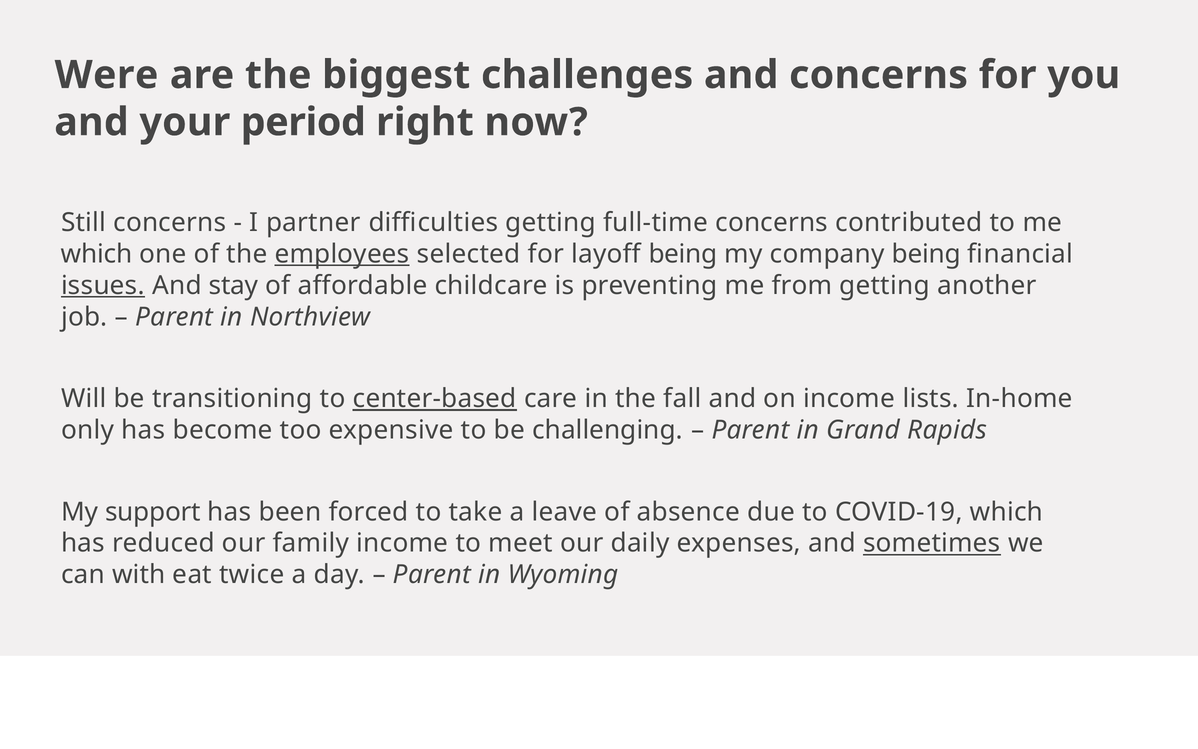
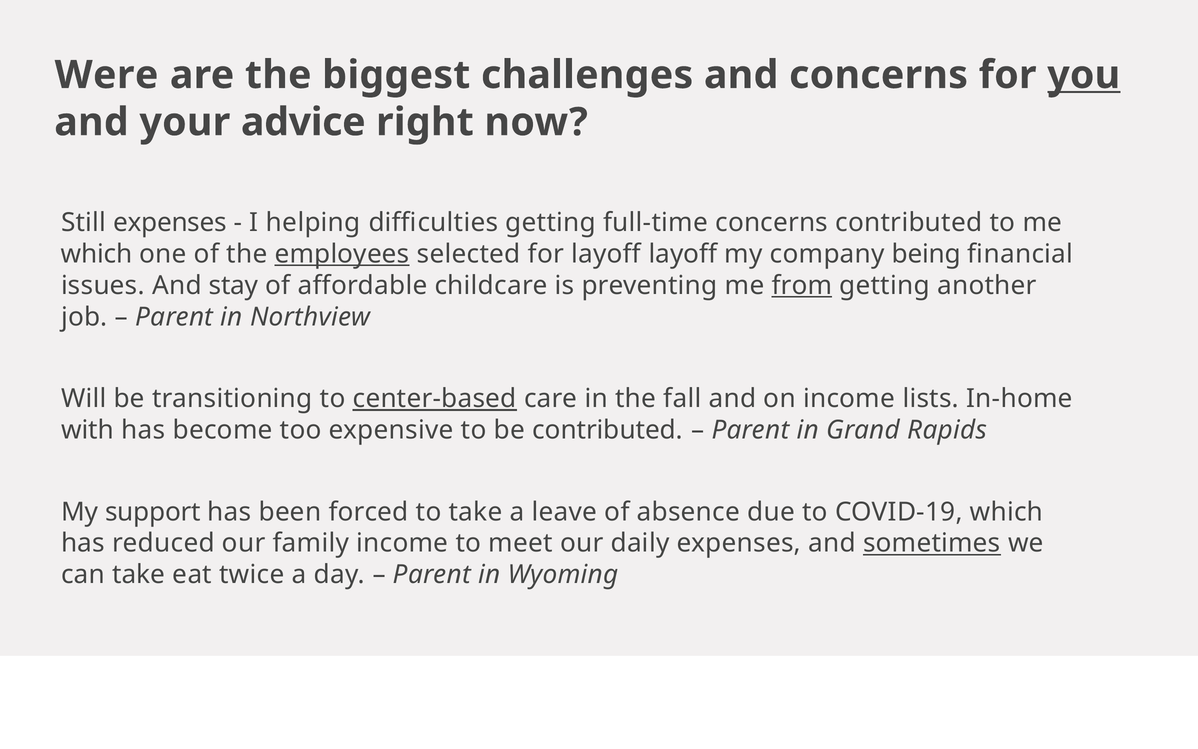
you underline: none -> present (1084, 75)
period: period -> advice (303, 122)
Still concerns: concerns -> expenses (170, 223)
partner: partner -> helping (313, 223)
layoff being: being -> layoff (683, 254)
issues underline: present -> none (103, 285)
from underline: none -> present (802, 285)
only: only -> with (88, 430)
be challenging: challenging -> contributed (608, 430)
can with: with -> take (139, 575)
